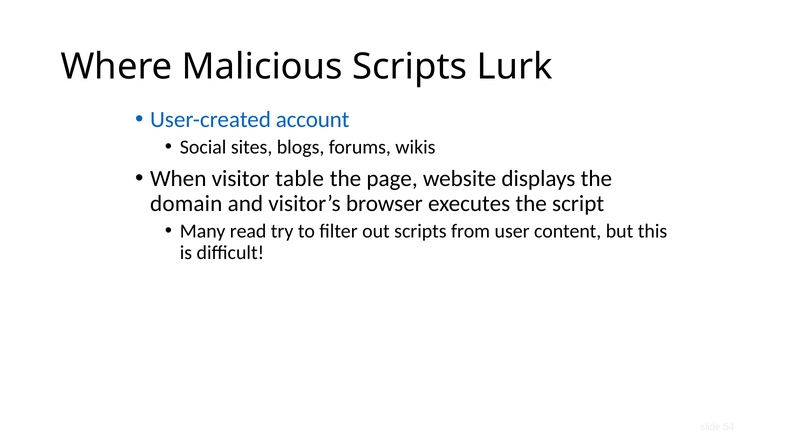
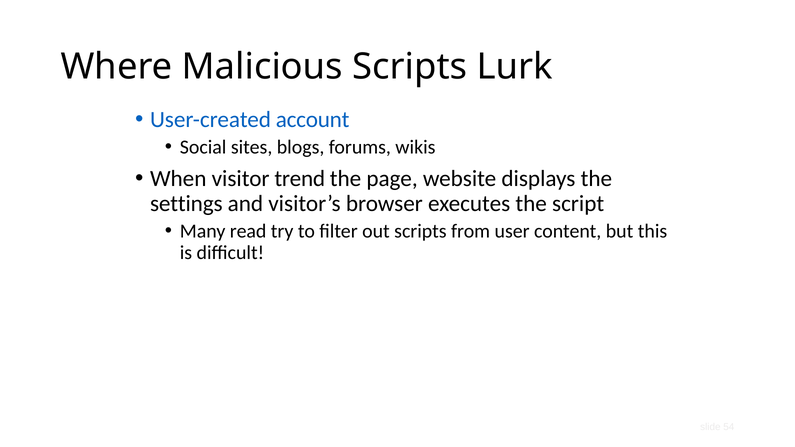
table: table -> trend (300, 179)
domain: domain -> settings (186, 204)
